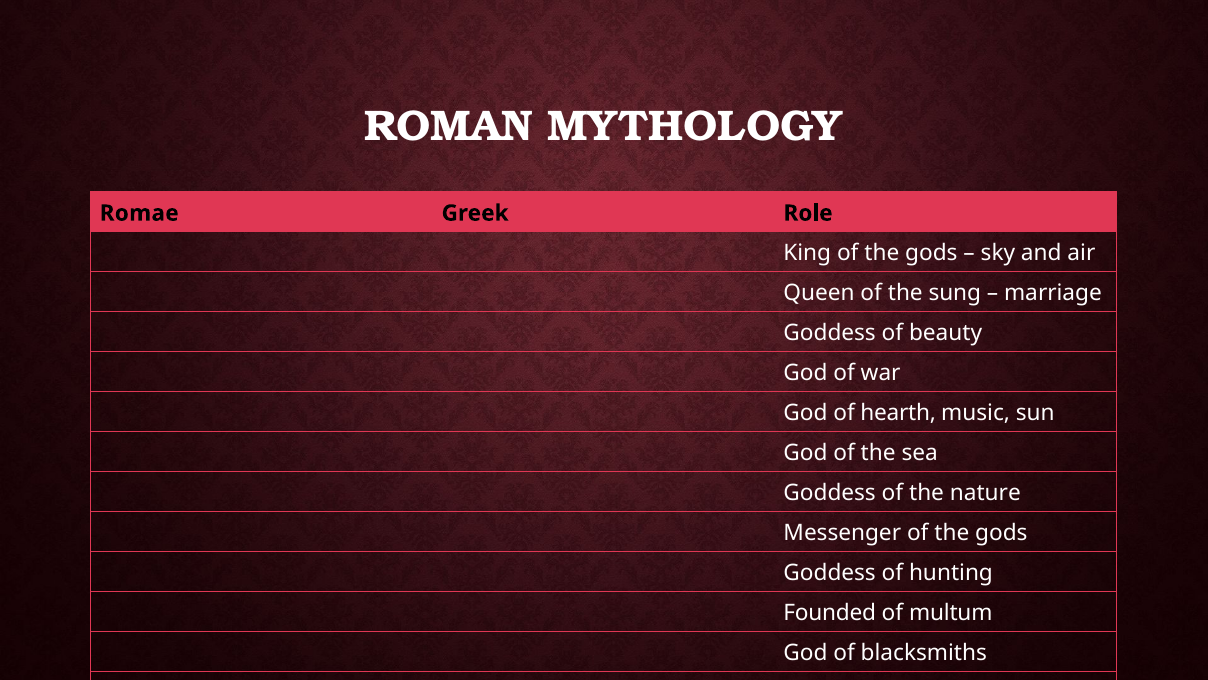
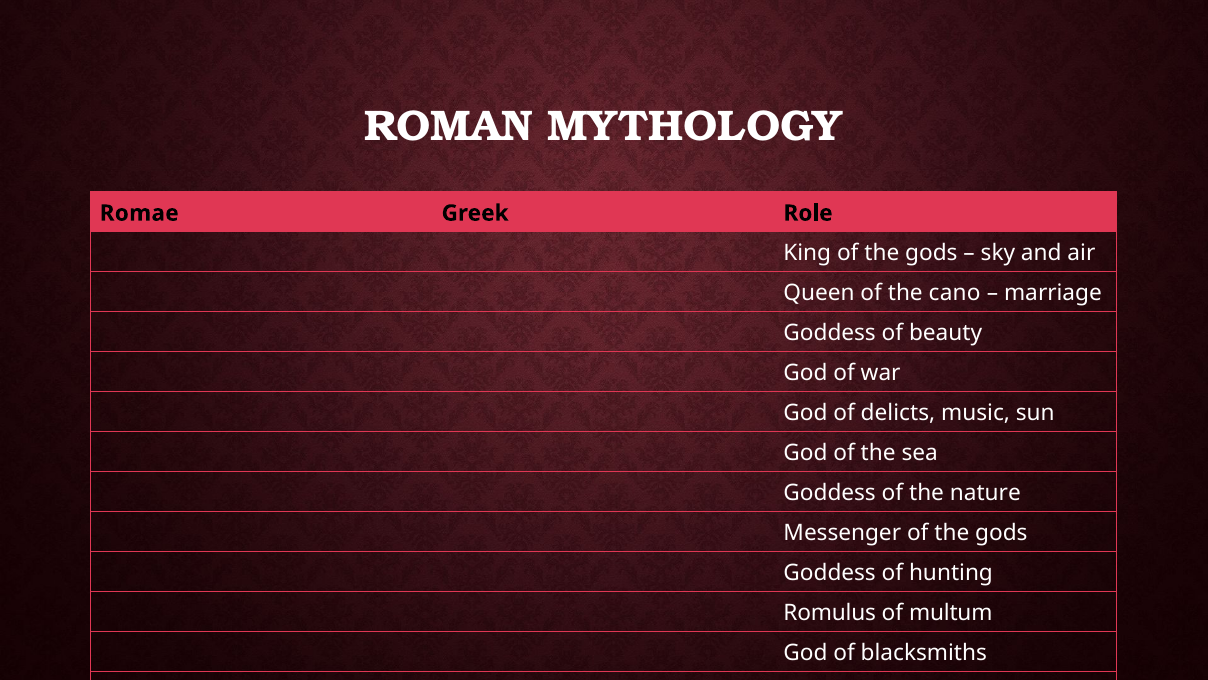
sung: sung -> cano (955, 293)
hearth: hearth -> delicts (898, 413)
Founded: Founded -> Romulus (830, 612)
